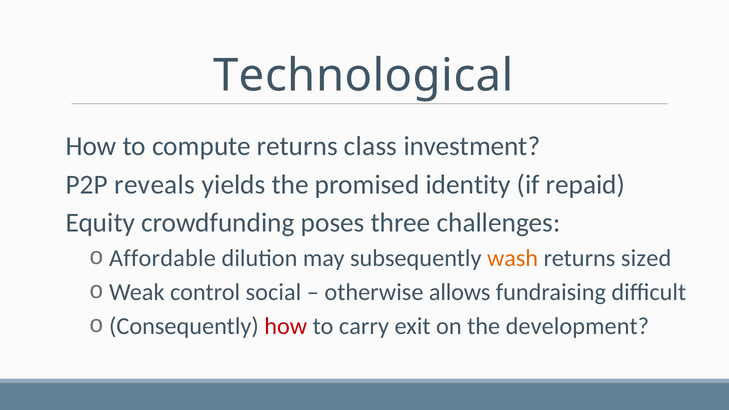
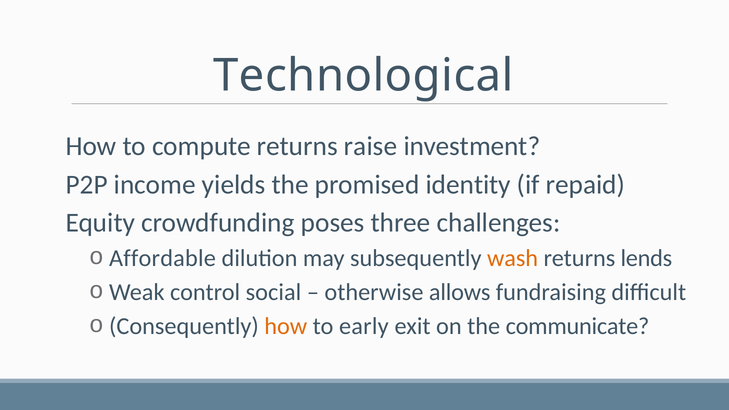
class: class -> raise (371, 146)
reveals: reveals -> income (155, 185)
sized: sized -> lends (646, 258)
how colour: red -> orange (286, 326)
carry: carry -> early (364, 326)
development: development -> communicate (577, 326)
